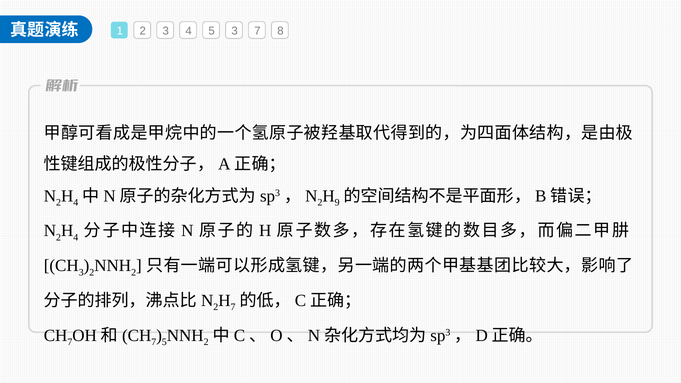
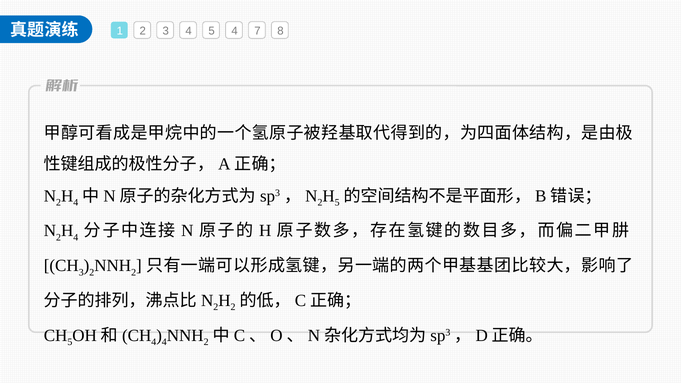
5 3: 3 -> 4 (235, 31)
9: 9 -> 5 (337, 203)
7: 7 -> 2 (233, 307)
7: 7 -> 5 (70, 342)
7: 7 -> 4 (154, 342)
5: 5 -> 4 (164, 342)
